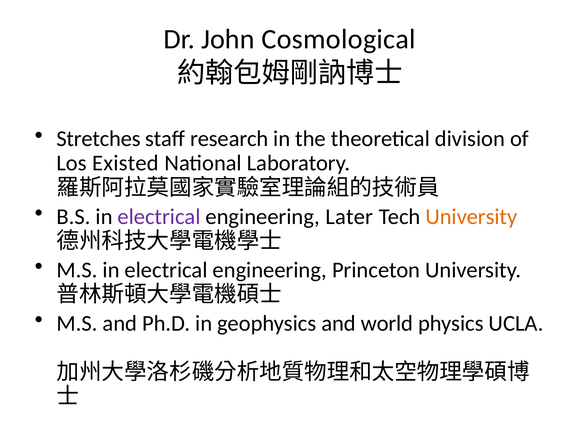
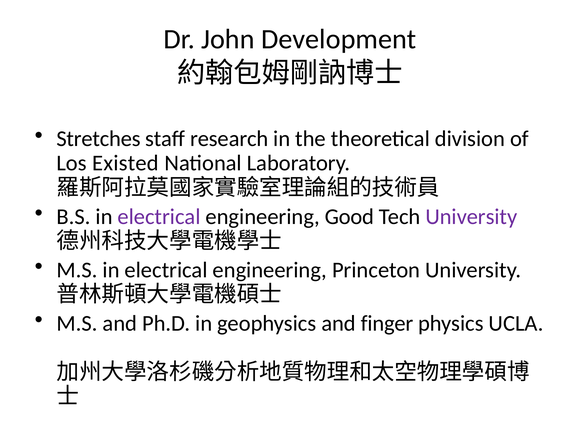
Cosmological: Cosmological -> Development (339, 39)
Later: Later -> Good (349, 217)
University colour: orange -> purple (471, 217)
world: world -> finger (387, 323)
